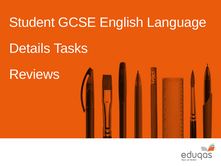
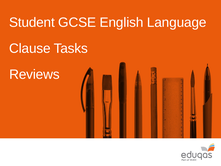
Details: Details -> Clause (30, 48)
